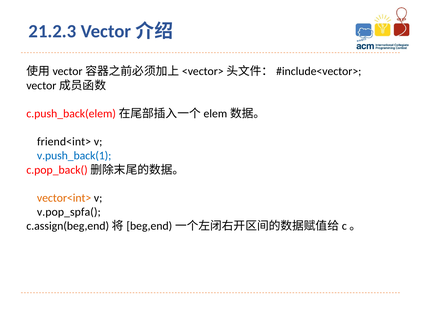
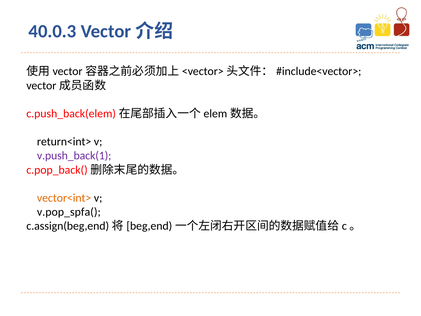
21.2.3: 21.2.3 -> 40.0.3 (52, 31)
friend<int>: friend<int> -> return<int> (64, 142)
v.push_back(1 colour: blue -> purple (74, 156)
